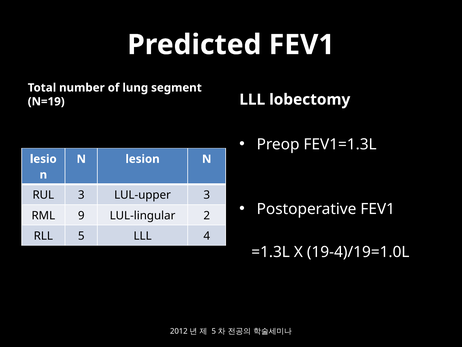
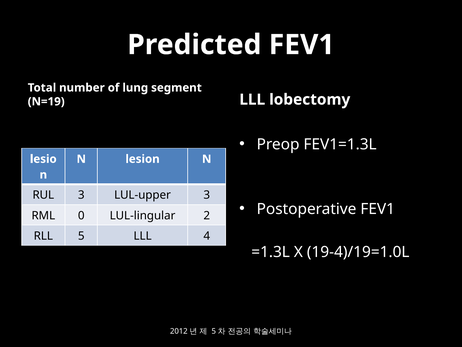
9: 9 -> 0 (81, 215)
